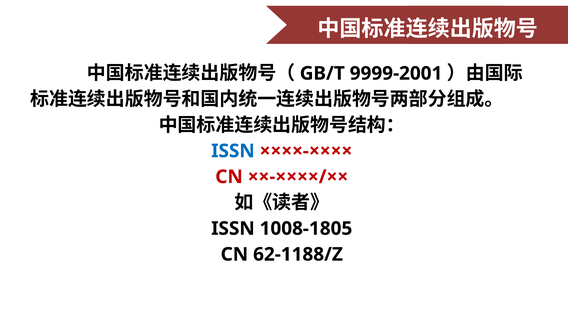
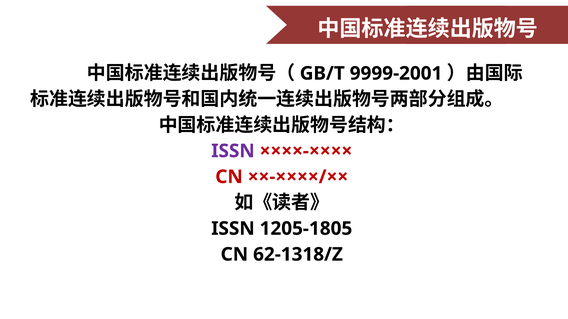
ISSN colour: blue -> purple (233, 151)
1008-1805: 1008-1805 -> 1205-1805 (306, 229)
62-1188/Z: 62-1188/Z -> 62-1318/Z (298, 255)
